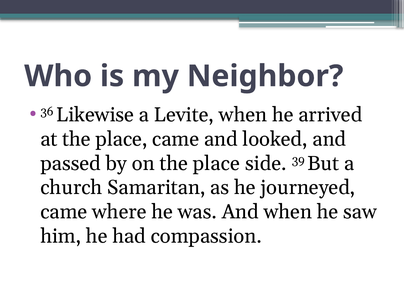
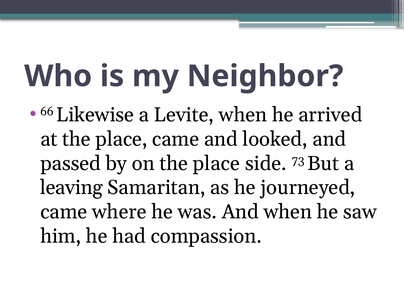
36: 36 -> 66 (47, 112)
39: 39 -> 73 (298, 160)
church: church -> leaving (71, 188)
